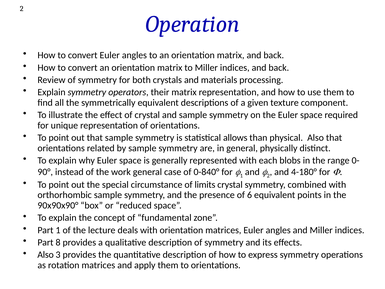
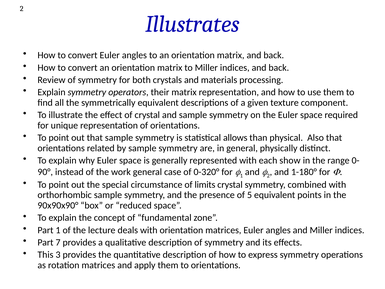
Operation: Operation -> Illustrates (193, 24)
blobs: blobs -> show (290, 160)
0-840°: 0-840° -> 0-320° (206, 172)
4-180°: 4-180° -> 1-180° (304, 172)
6: 6 -> 5 (250, 195)
8: 8 -> 7 (58, 242)
Also: Also -> This (45, 255)
